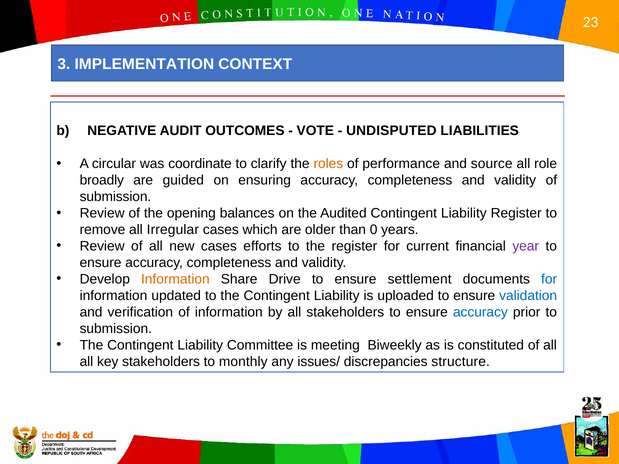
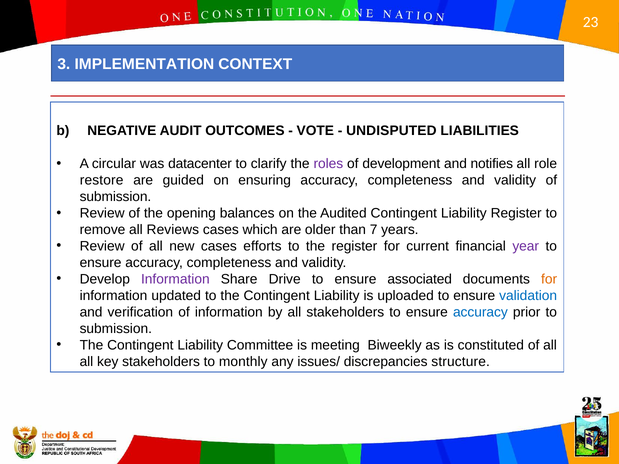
coordinate: coordinate -> datacenter (200, 164)
roles colour: orange -> purple (328, 164)
performance: performance -> development (401, 164)
source: source -> notifies (492, 164)
broadly: broadly -> restore (102, 180)
Irregular: Irregular -> Reviews (173, 230)
0: 0 -> 7 (374, 230)
Information colour: orange -> purple (175, 279)
settlement: settlement -> associated (420, 279)
for colour: blue -> orange (549, 279)
